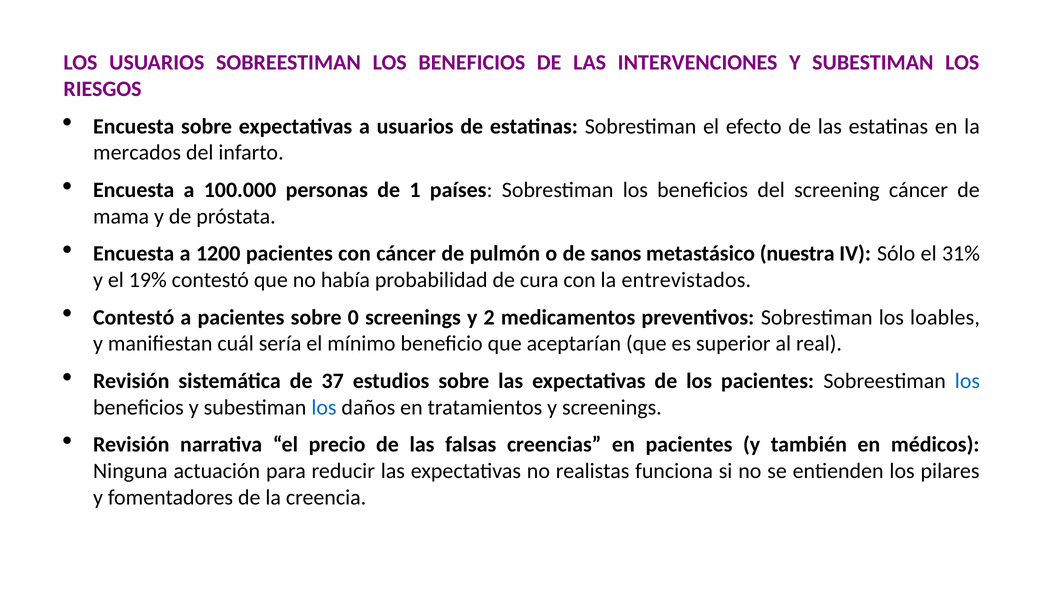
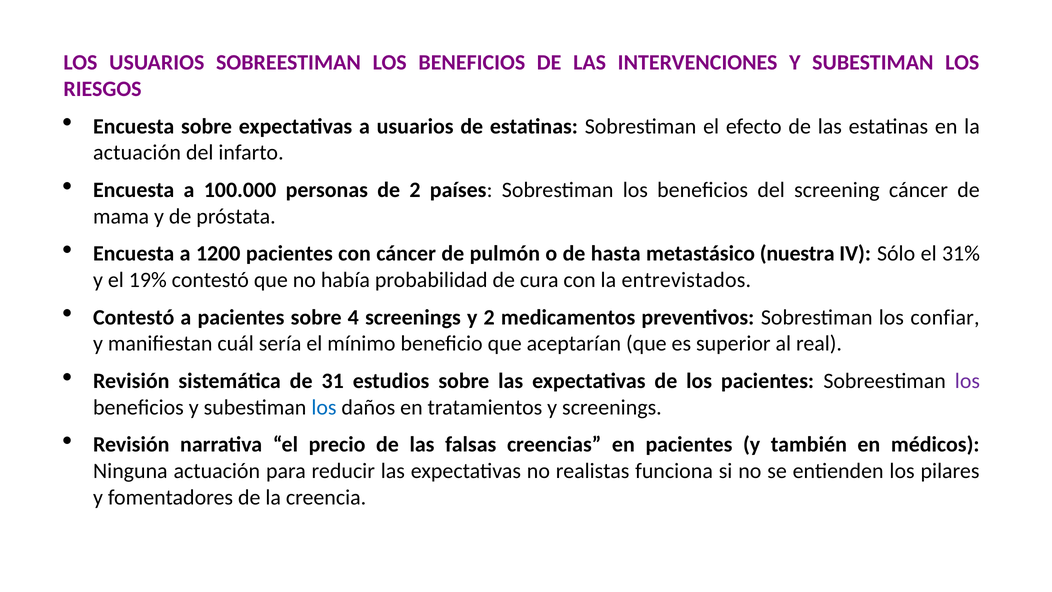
mercados: mercados -> actuación (137, 153)
de 1: 1 -> 2 (415, 190)
sanos: sanos -> hasta (616, 254)
0: 0 -> 4 (353, 317)
loables: loables -> confiar (945, 317)
37: 37 -> 31 (333, 381)
los colour: blue -> purple (967, 381)
